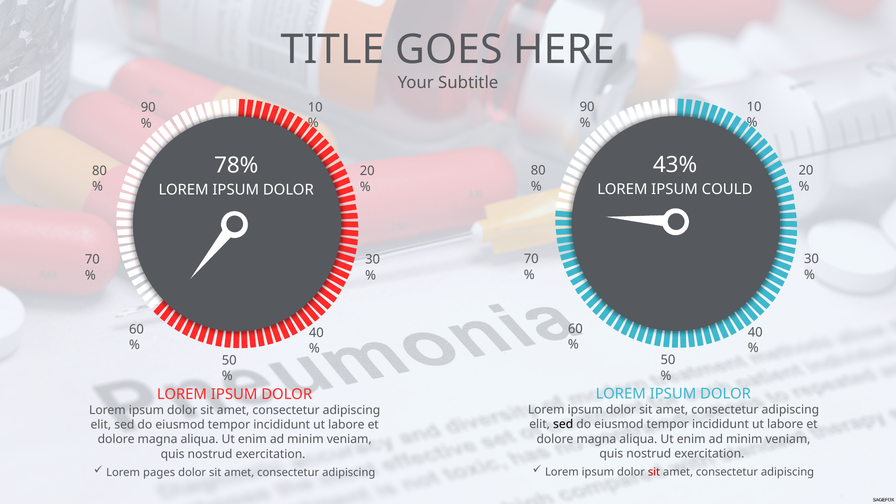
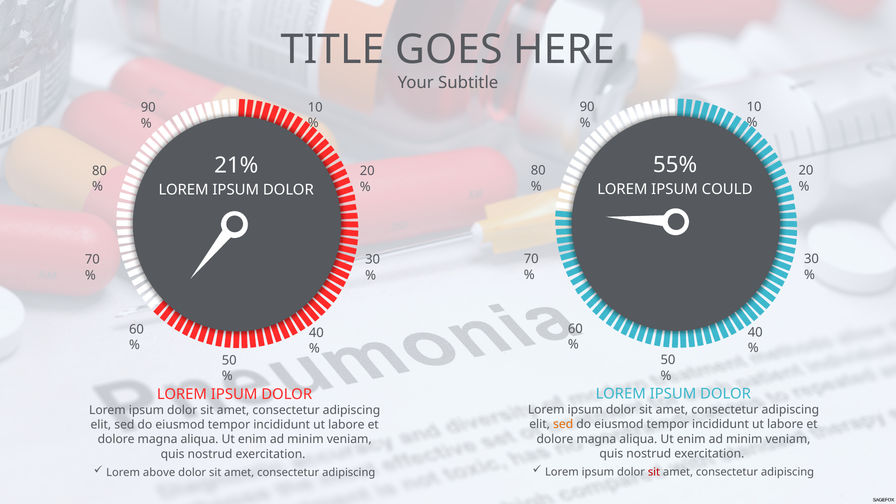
43%: 43% -> 55% (675, 165)
78%: 78% -> 21% (236, 165)
sed colour: black -> orange (563, 424)
pages: pages -> above (159, 472)
